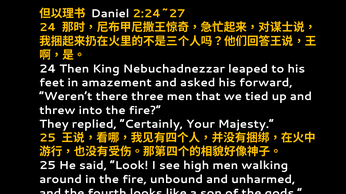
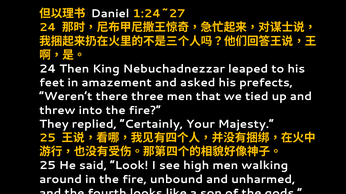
2:24~27: 2:24~27 -> 1:24~27 (159, 14)
forward: forward -> prefects (266, 83)
